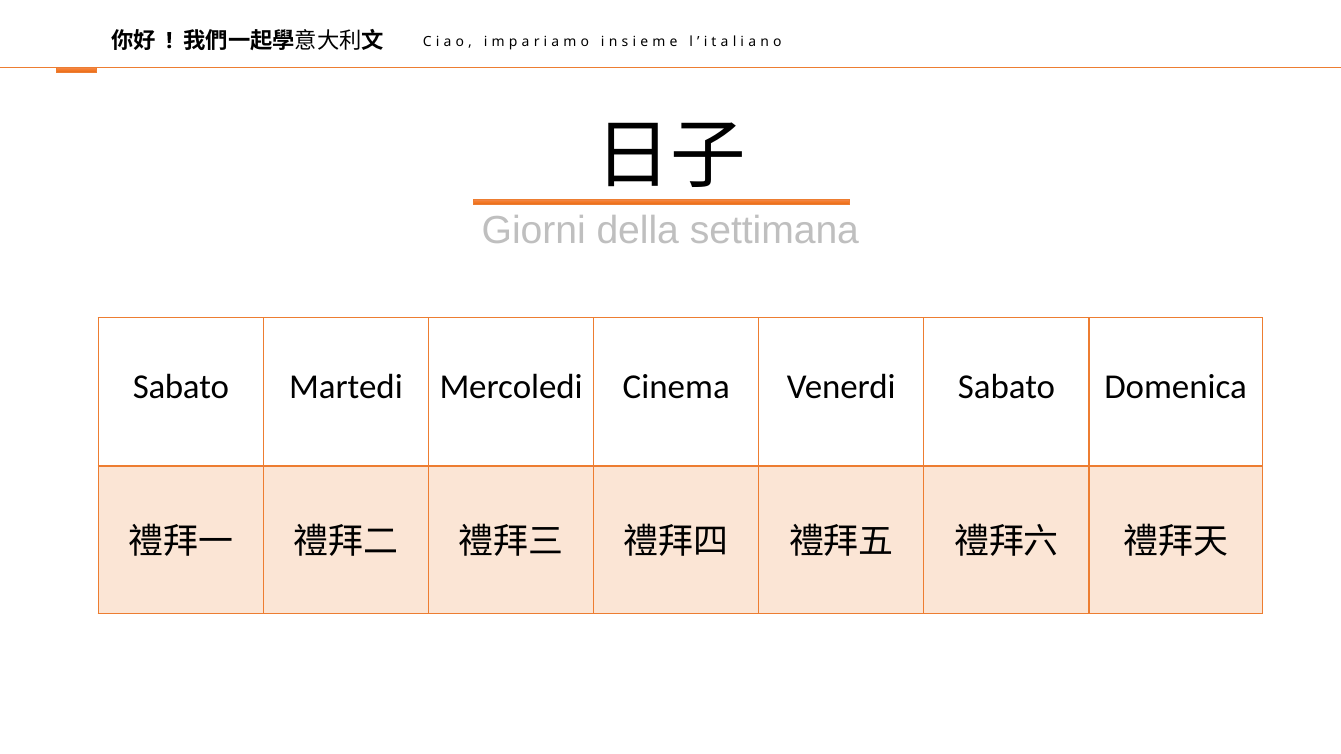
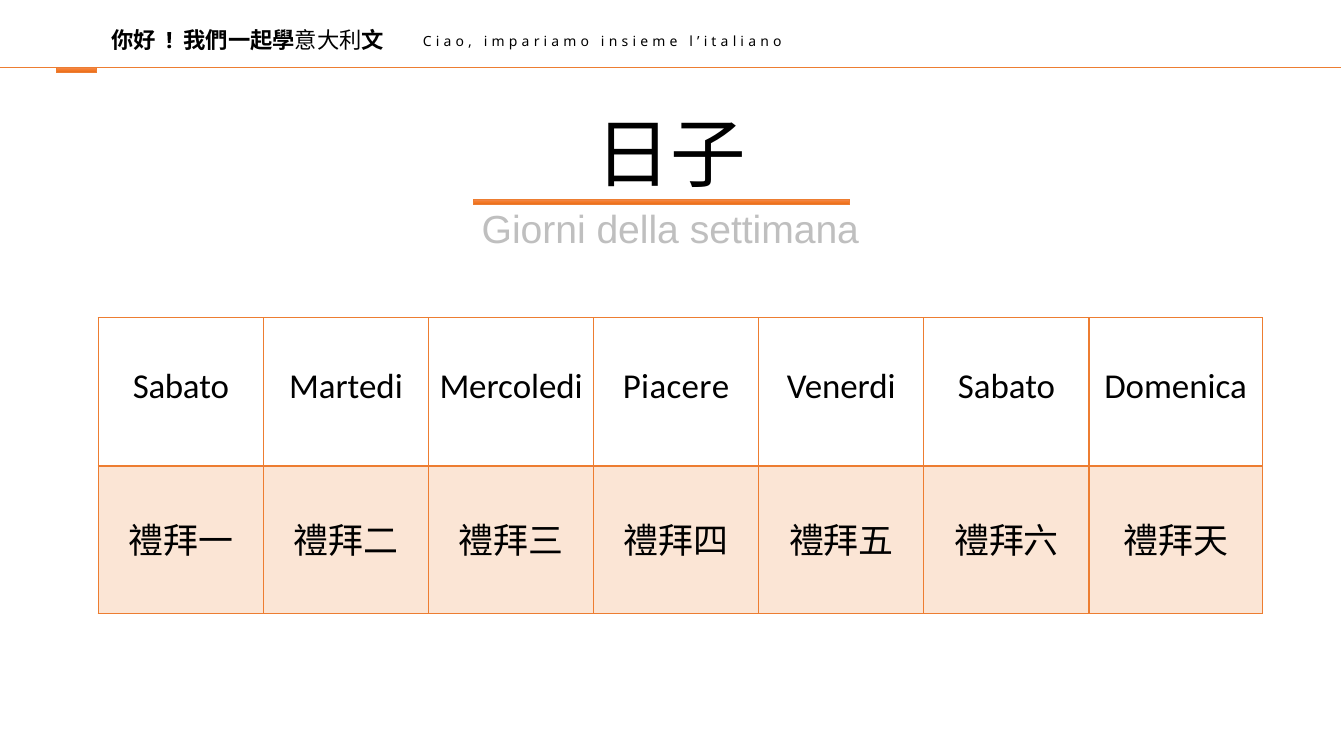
Cinema: Cinema -> Piacere (676, 387)
